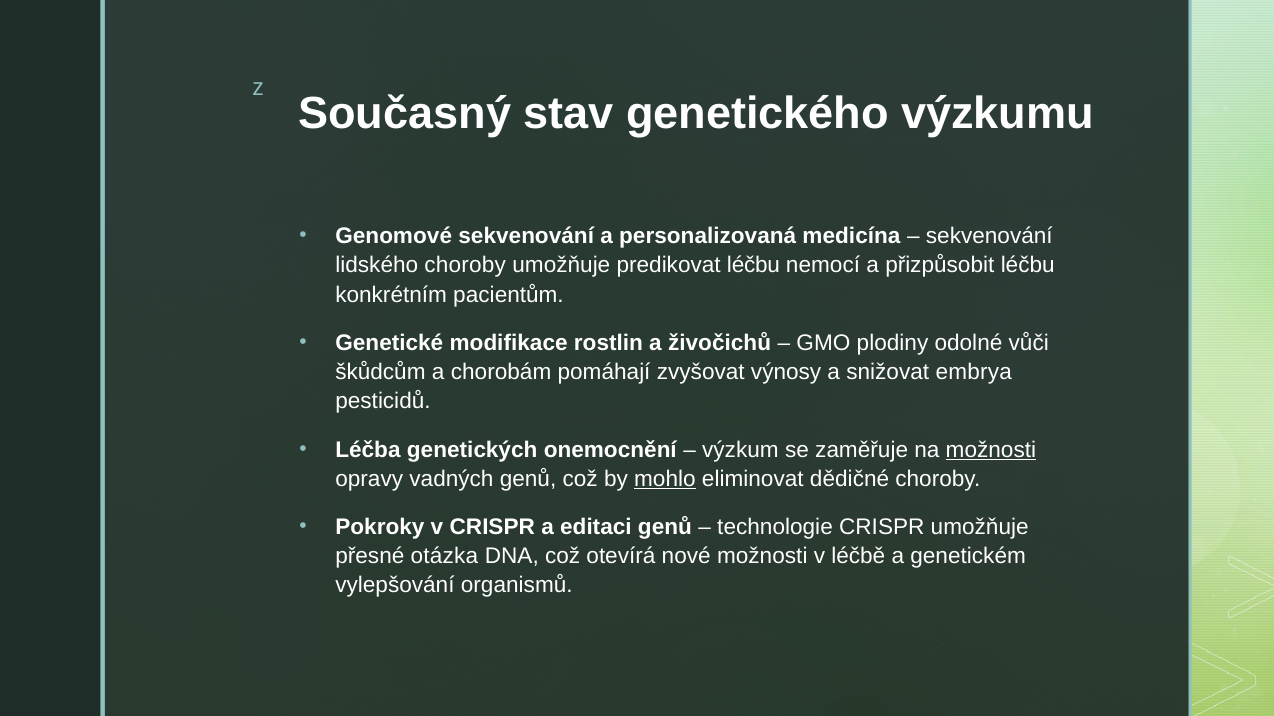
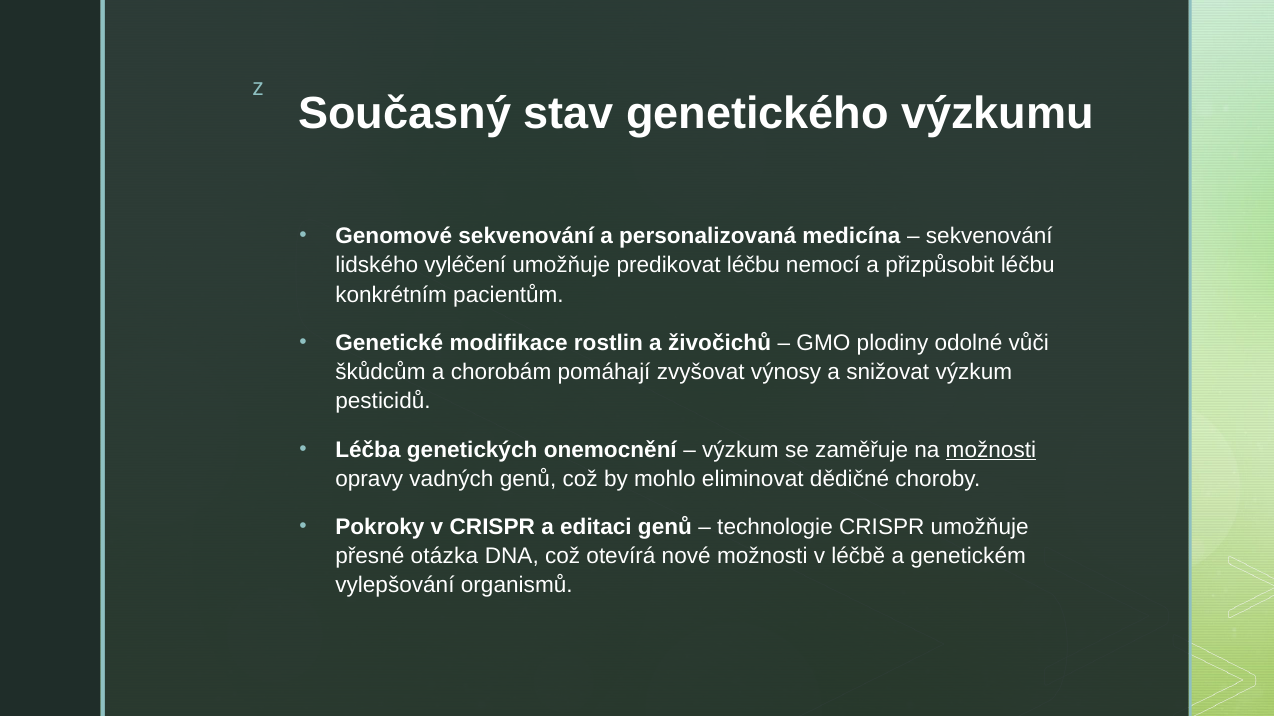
lidského choroby: choroby -> vyléčení (465, 266)
snižovat embrya: embrya -> výzkum (974, 372)
mohlo underline: present -> none (665, 479)
